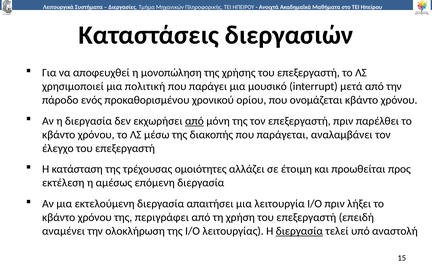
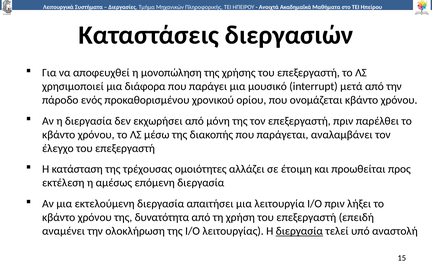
πολιτική: πολιτική -> διάφορα (145, 86)
από underline: present -> none (194, 121)
περιγράφει: περιγράφει -> δυνατότητα (162, 217)
